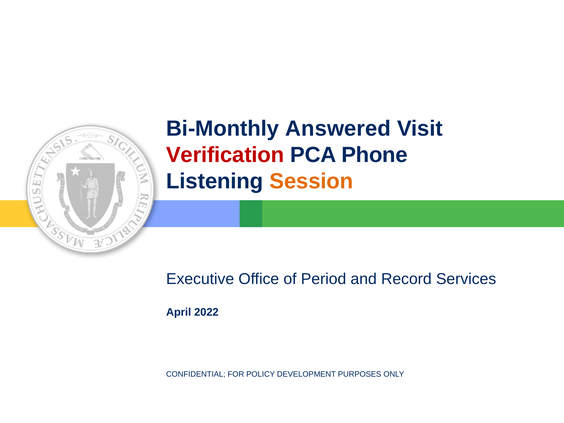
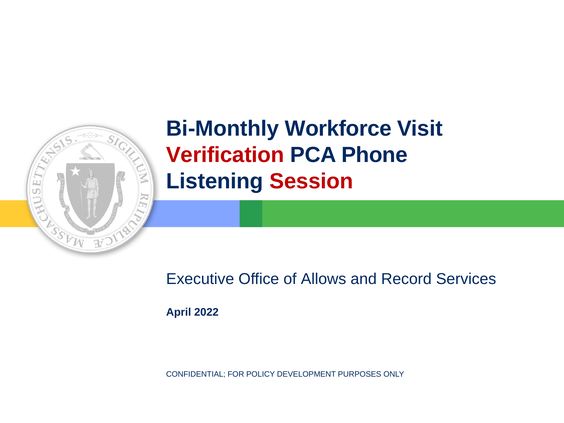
Answered: Answered -> Workforce (338, 129)
Session colour: orange -> red (311, 181)
Period: Period -> Allows (324, 279)
